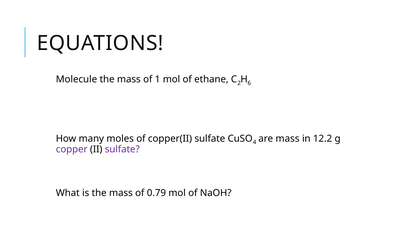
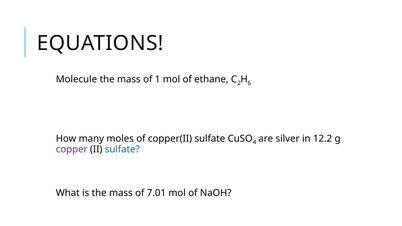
are mass: mass -> silver (288, 139)
sulfate colour: purple -> blue (122, 149)
0.79: 0.79 -> 7.01 (156, 193)
